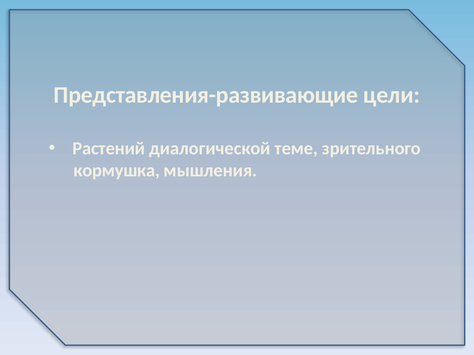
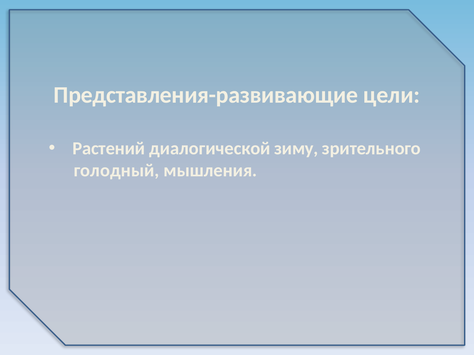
теме: теме -> зиму (296, 149)
кормушка: кормушка -> голодный (117, 171)
